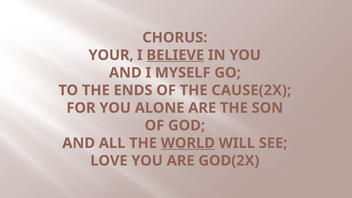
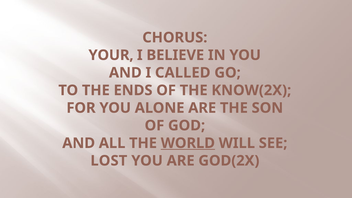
BELIEVE underline: present -> none (175, 55)
MYSELF: MYSELF -> CALLED (183, 73)
CAUSE(2X: CAUSE(2X -> KNOW(2X (251, 90)
LOVE: LOVE -> LOST (109, 161)
